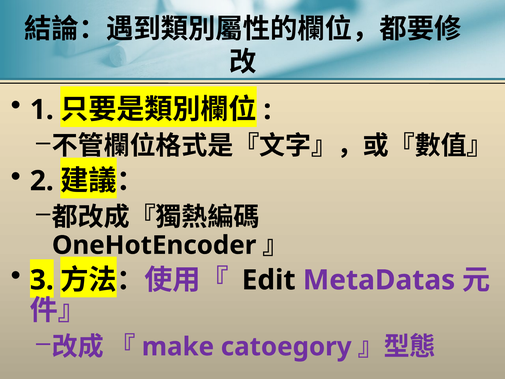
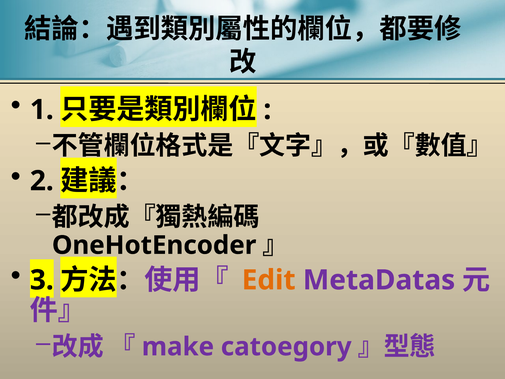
Edit colour: black -> orange (269, 280)
